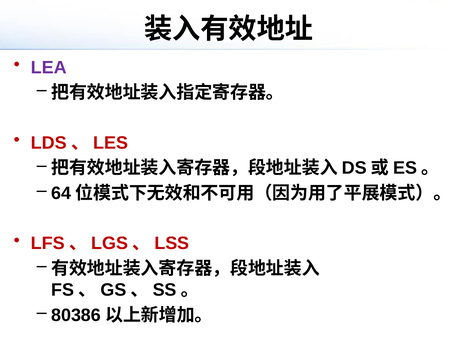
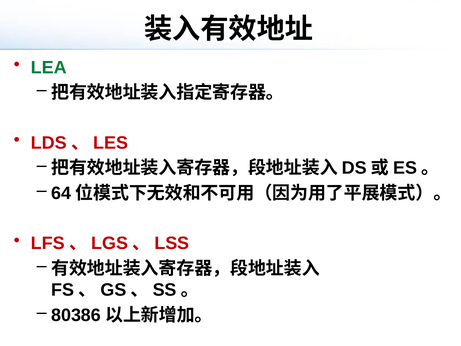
LEA colour: purple -> green (49, 67)
